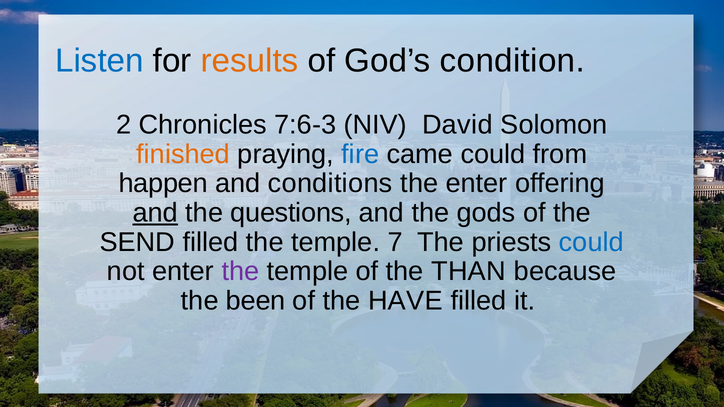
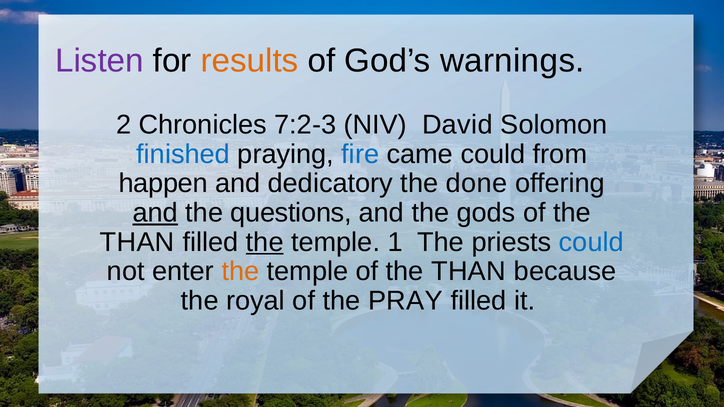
Listen colour: blue -> purple (99, 61)
condition: condition -> warnings (512, 61)
7:6-3: 7:6-3 -> 7:2-3 (305, 125)
finished colour: orange -> blue (183, 154)
conditions: conditions -> dedicatory (330, 184)
the enter: enter -> done (477, 184)
SEND: SEND -> THAN (137, 242)
the underline: none -> present (265, 242)
7: 7 -> 1 (395, 242)
the colour: purple -> orange (240, 272)
been: been -> royal (256, 301)
HAVE: HAVE -> PRAY (405, 301)
